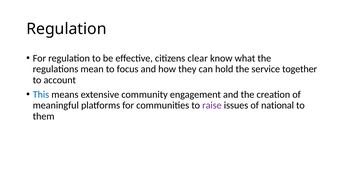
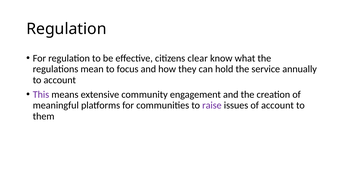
together: together -> annually (300, 69)
This colour: blue -> purple (41, 95)
of national: national -> account (277, 105)
